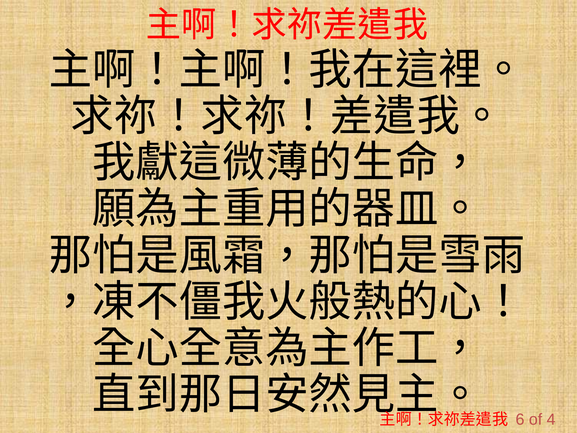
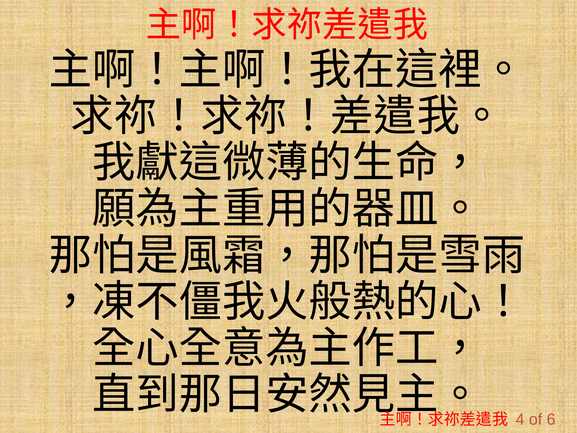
6: 6 -> 4 (520, 419)
4: 4 -> 6 (551, 419)
